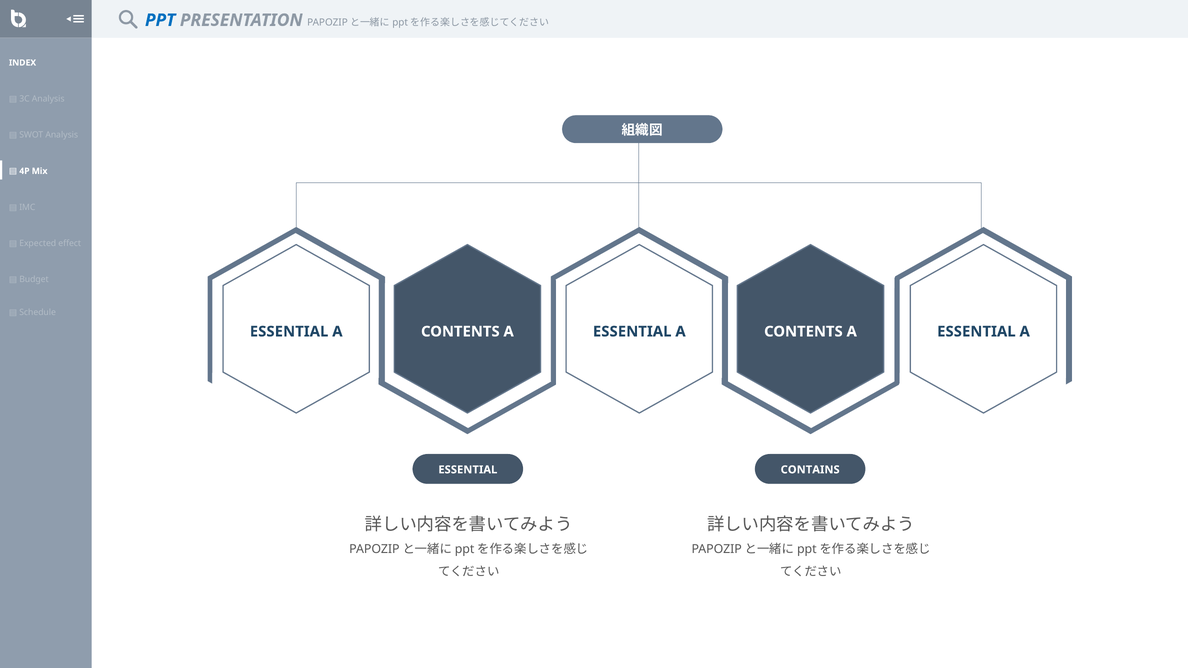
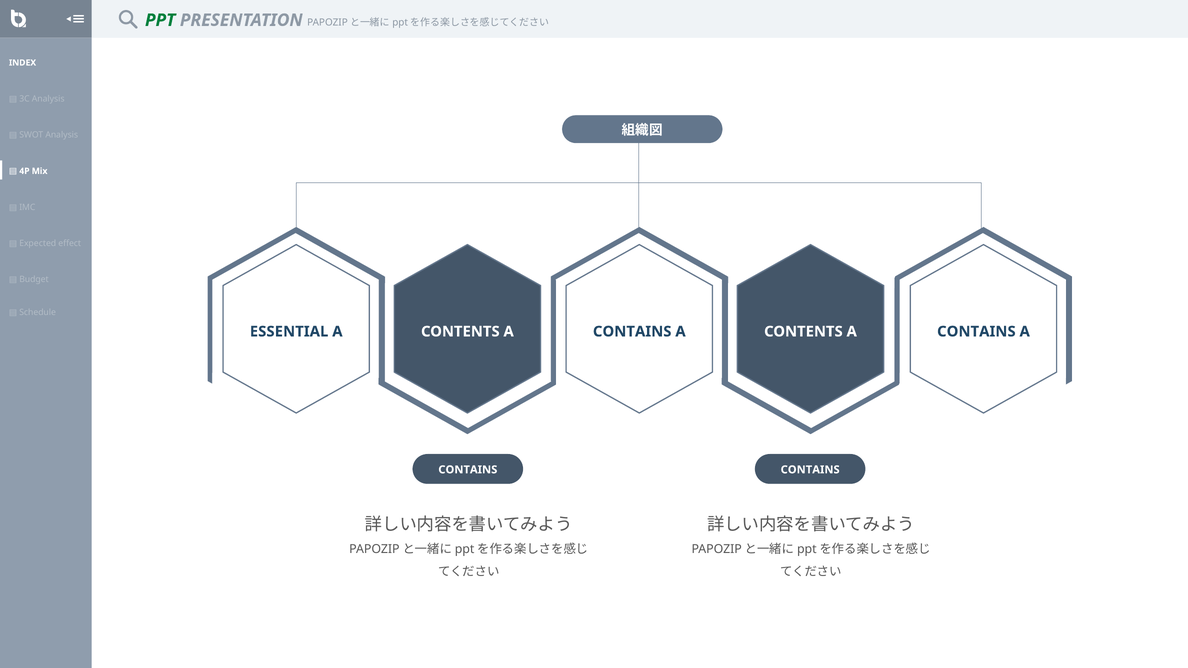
PPT colour: blue -> green (160, 20)
ESSENTIAL: ESSENTIAL -> CONTAINS (632, 332)
ESSENTIAL: ESSENTIAL -> CONTAINS (976, 332)
ESSENTIAL: ESSENTIAL -> CONTAINS (468, 470)
